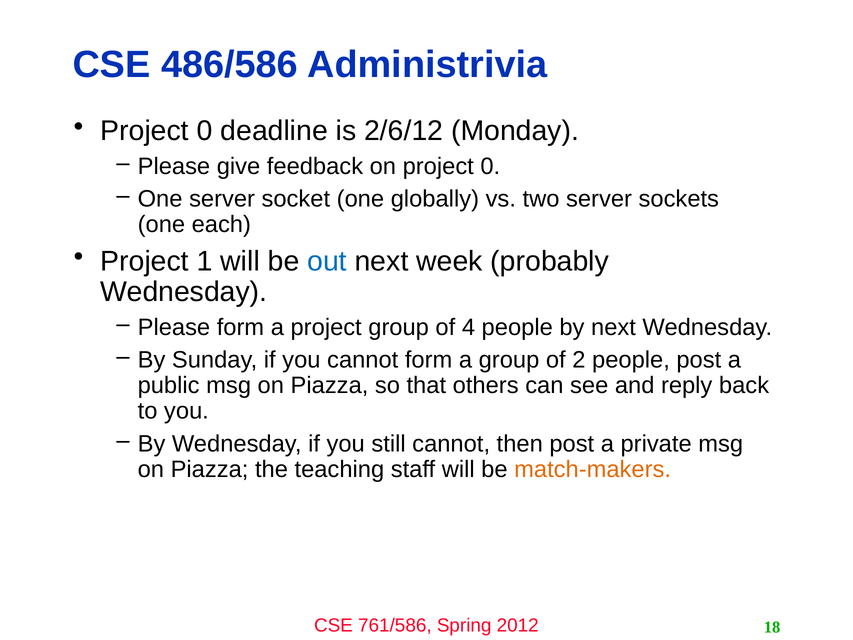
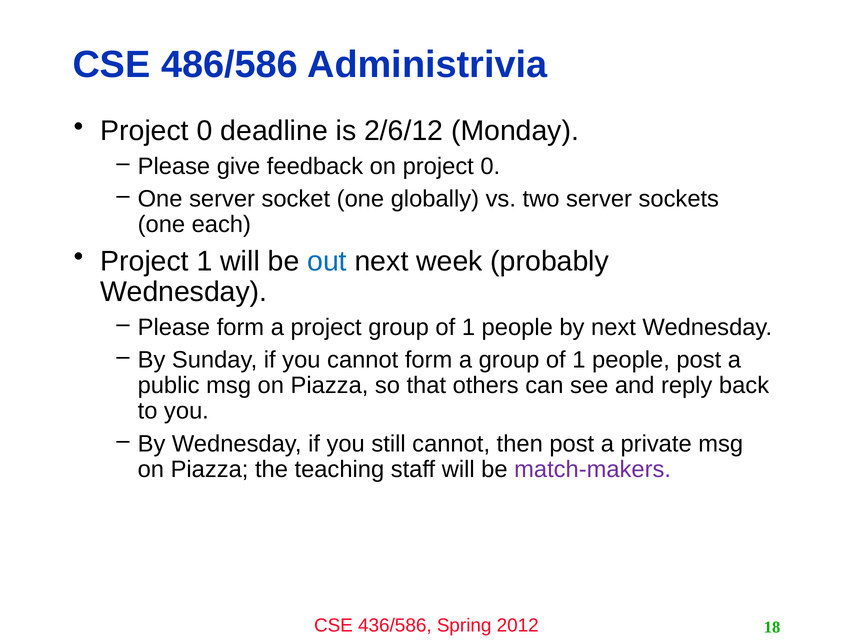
project group of 4: 4 -> 1 (468, 327)
a group of 2: 2 -> 1 (579, 360)
match-makers colour: orange -> purple (593, 469)
761/586: 761/586 -> 436/586 (395, 625)
